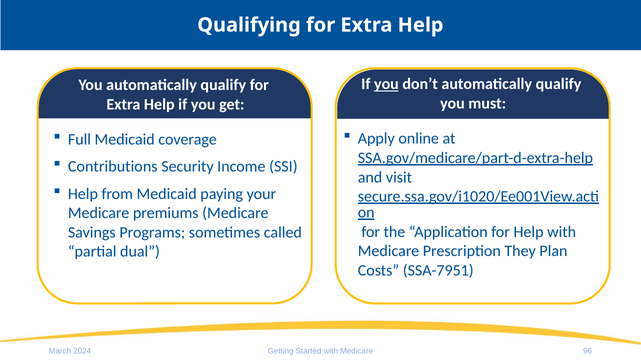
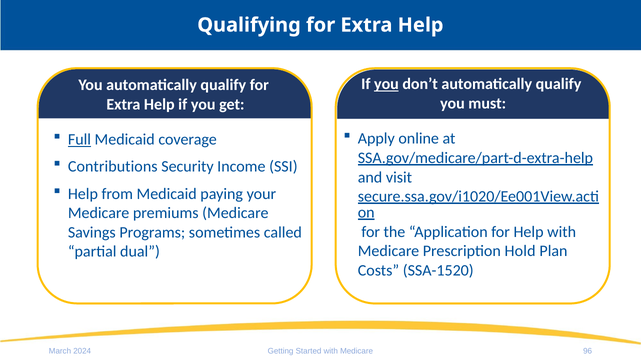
Full underline: none -> present (79, 140)
They: They -> Hold (520, 252)
SSA-7951: SSA-7951 -> SSA-1520 (438, 271)
